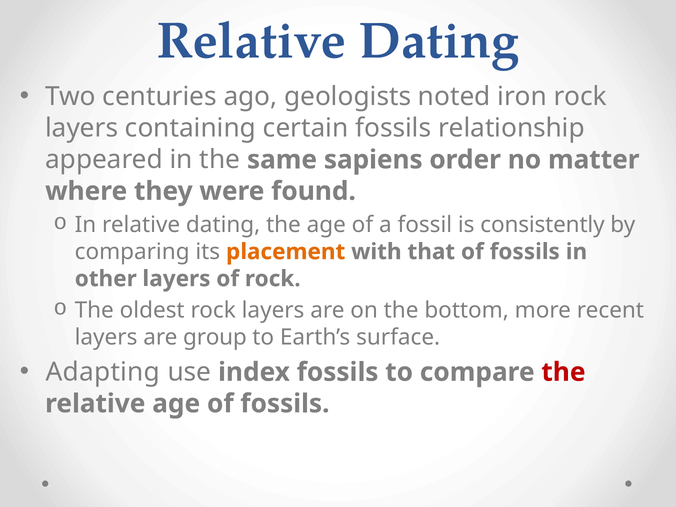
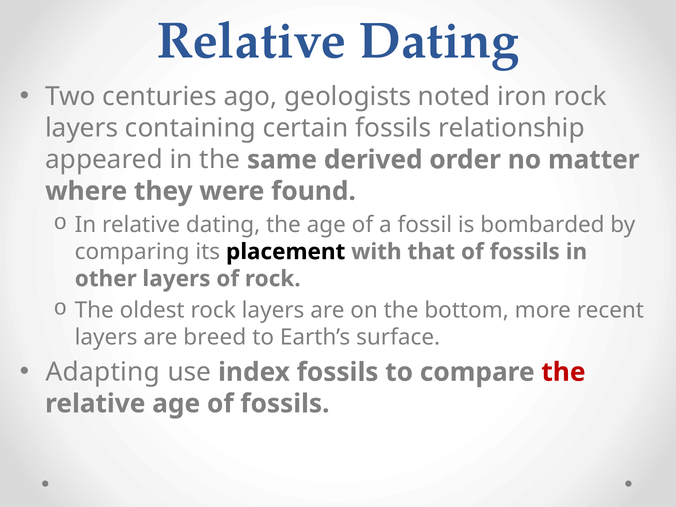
sapiens: sapiens -> derived (373, 160)
consistently: consistently -> bombarded (542, 225)
placement colour: orange -> black (286, 252)
group: group -> breed (215, 337)
